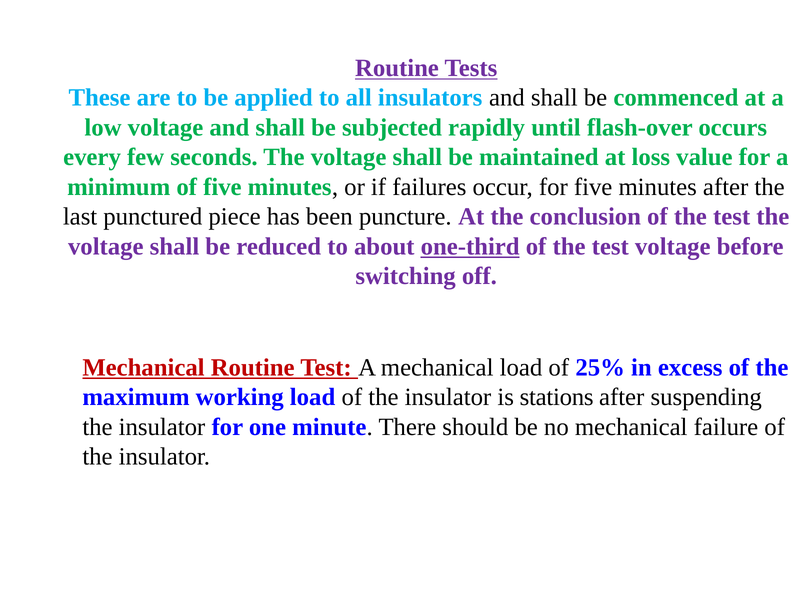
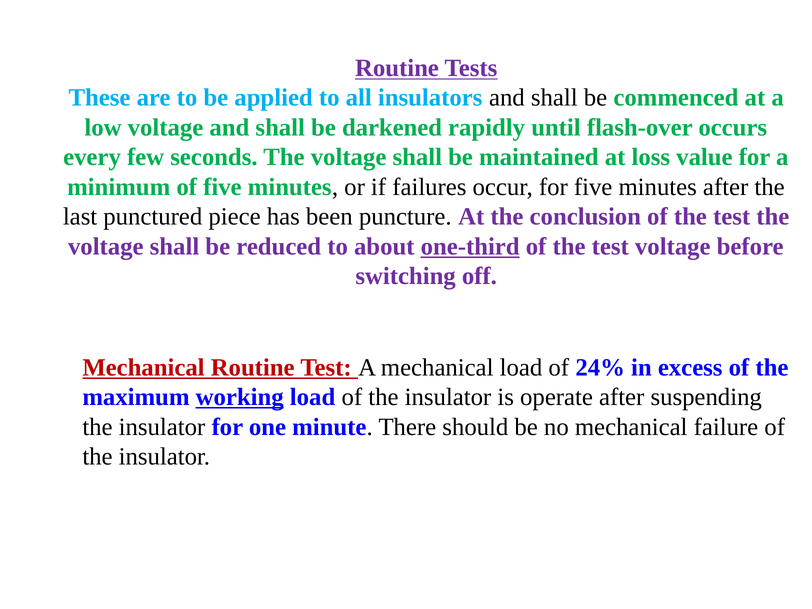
subjected: subjected -> darkened (392, 127)
25%: 25% -> 24% (600, 367)
working underline: none -> present (240, 397)
stations: stations -> operate (557, 397)
